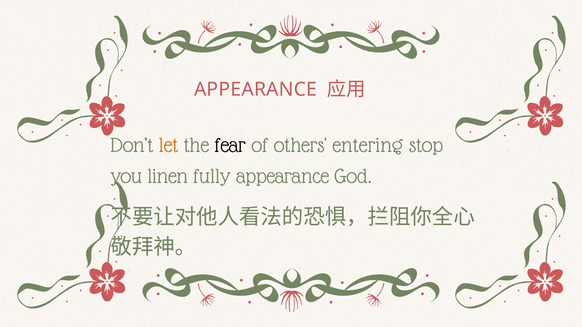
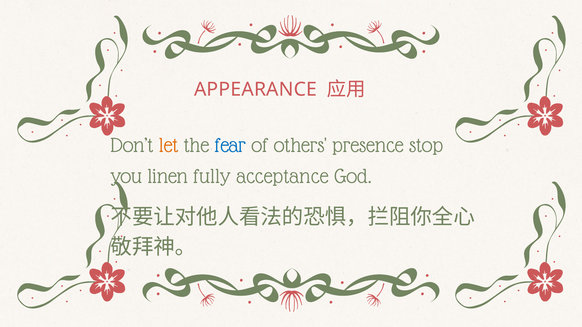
fear colour: black -> blue (230, 145)
entering: entering -> presence (368, 145)
fully appearance: appearance -> acceptance (282, 176)
